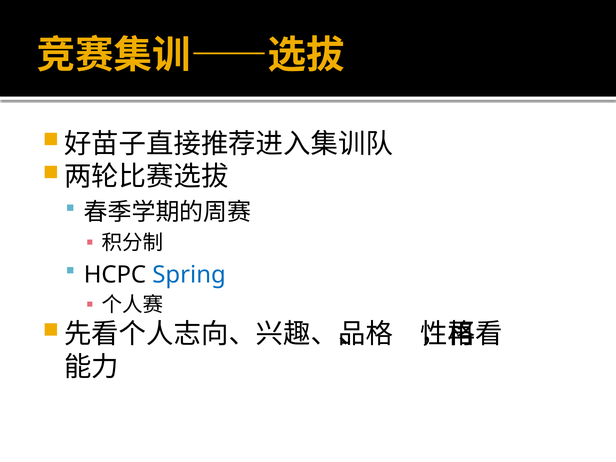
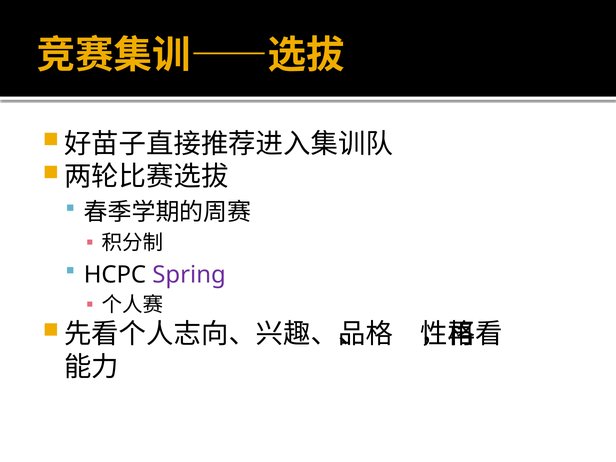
Spring colour: blue -> purple (189, 275)
